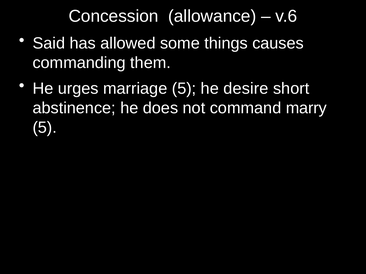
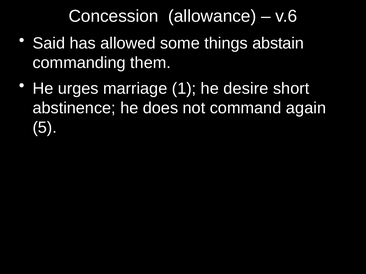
causes: causes -> abstain (278, 43)
marriage 5: 5 -> 1 (184, 89)
marry: marry -> again (306, 108)
